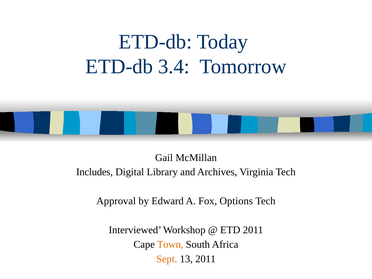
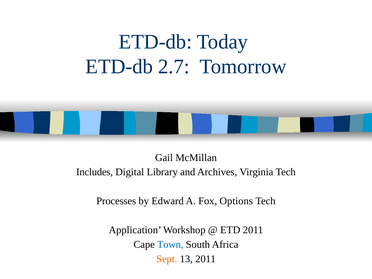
3.4: 3.4 -> 2.7 (174, 67)
Approval: Approval -> Processes (116, 201)
Interviewed: Interviewed -> Application (135, 230)
Town colour: orange -> blue (170, 244)
